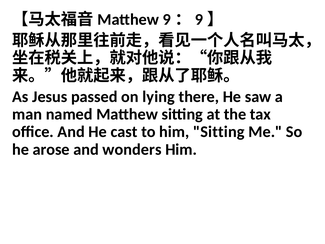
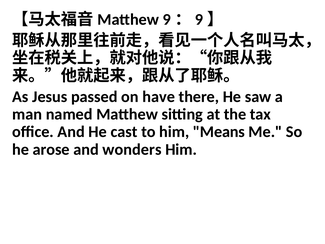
lying: lying -> have (159, 97)
him Sitting: Sitting -> Means (219, 132)
